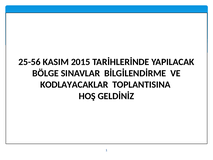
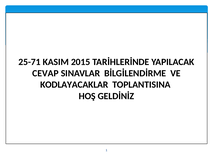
25-56: 25-56 -> 25-71 (30, 62)
BÖLGE: BÖLGE -> CEVAP (45, 73)
